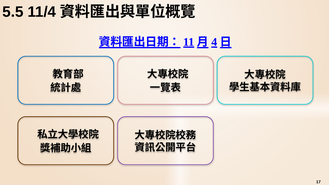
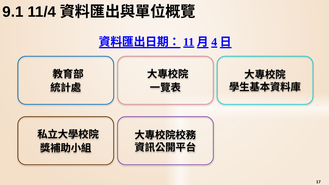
5.5: 5.5 -> 9.1 (13, 12)
